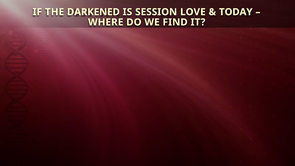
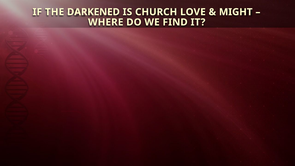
SESSION: SESSION -> CHURCH (156, 12)
TODAY: TODAY -> MIGHT (236, 12)
